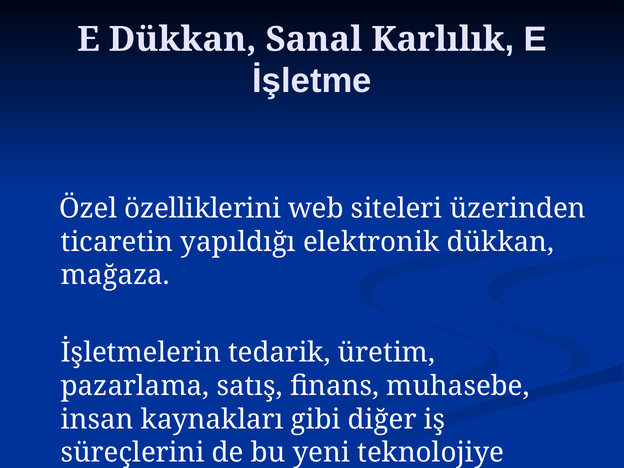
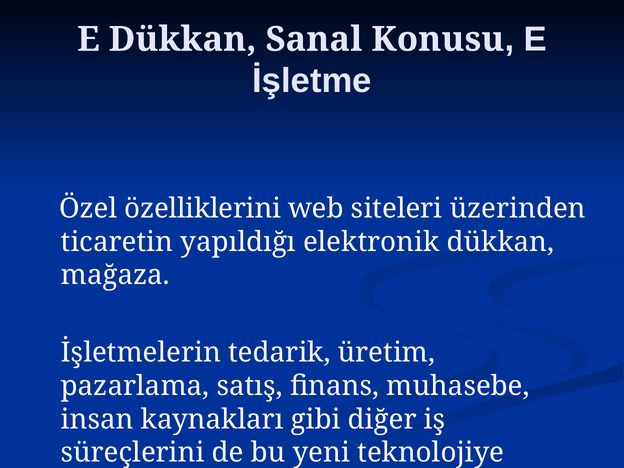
Karlılık: Karlılık -> Konusu (438, 39)
